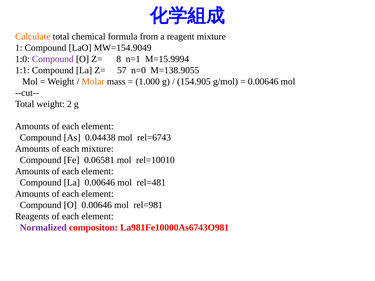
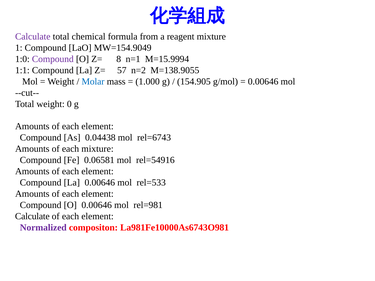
Calculate colour: orange -> purple (33, 37)
n=0: n=0 -> n=2 (139, 70)
Molar colour: orange -> blue (93, 82)
2: 2 -> 0 (69, 104)
rel=10010: rel=10010 -> rel=54916 (155, 160)
rel=481: rel=481 -> rel=533 (151, 183)
Reagents: Reagents -> Calculate (32, 217)
